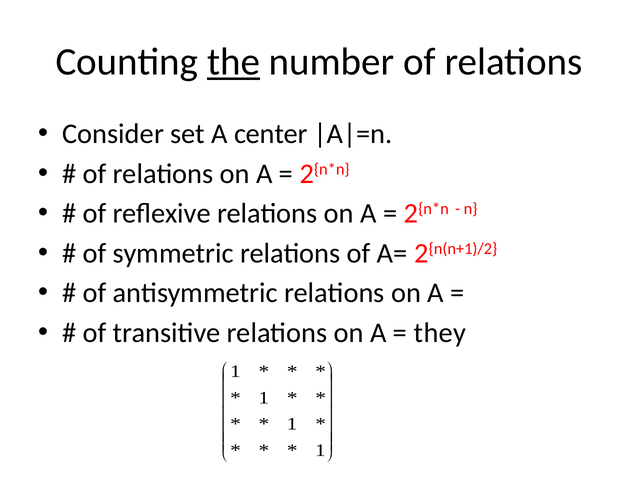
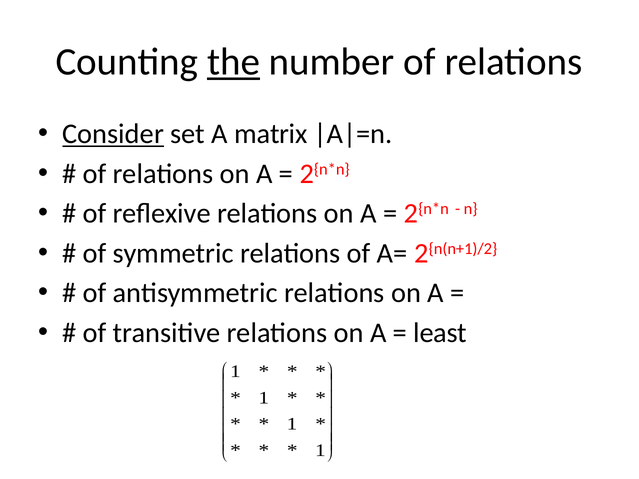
Consider underline: none -> present (113, 134)
center: center -> matrix (271, 134)
they: they -> least (440, 333)
